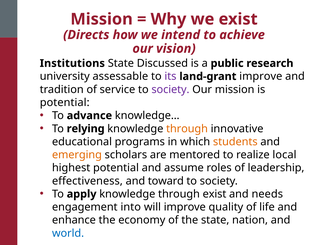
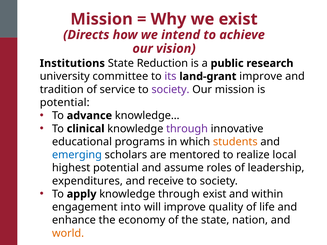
Discussed: Discussed -> Reduction (162, 63)
assessable: assessable -> committee (120, 76)
relying: relying -> clinical (86, 129)
through colour: orange -> purple (187, 129)
emerging colour: orange -> blue (77, 155)
effectiveness: effectiveness -> expenditures (87, 181)
toward: toward -> receive (166, 181)
needs: needs -> within (267, 194)
world colour: blue -> orange (68, 233)
